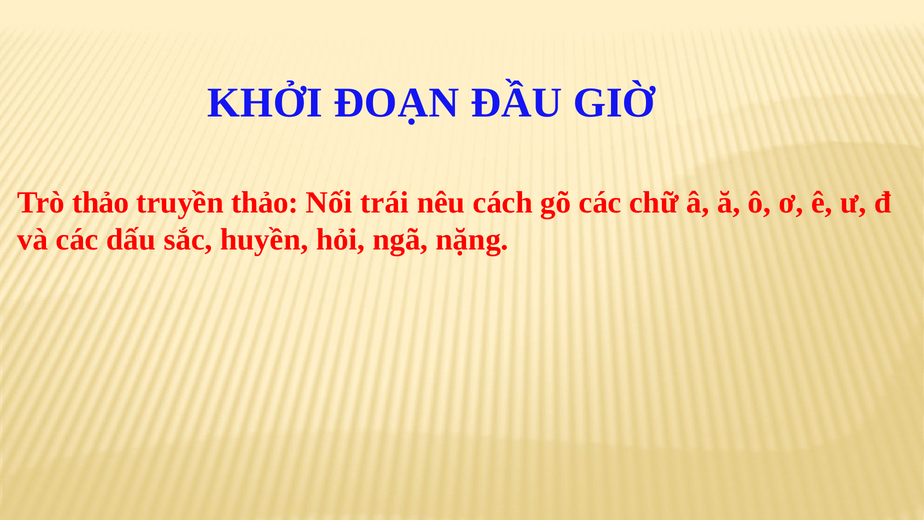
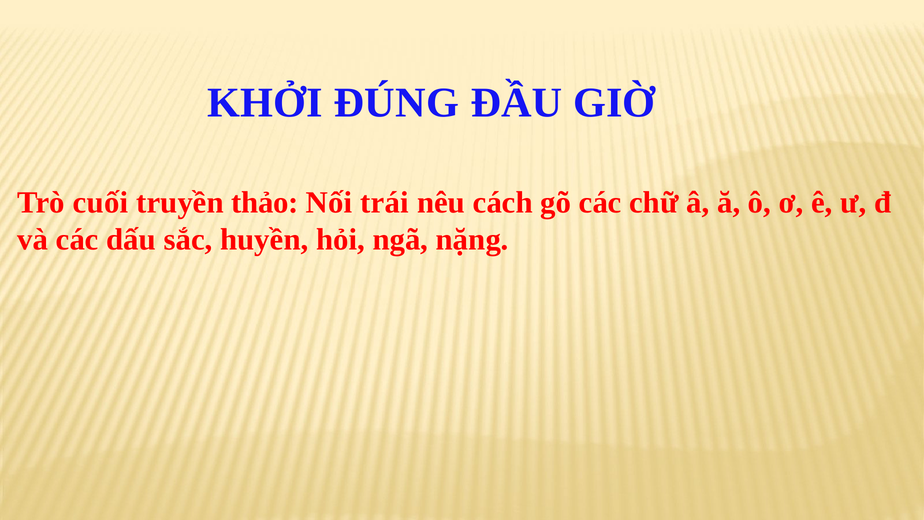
ĐOẠN: ĐOẠN -> ĐÚNG (396, 103)
Trò thảo: thảo -> cuối (100, 203)
